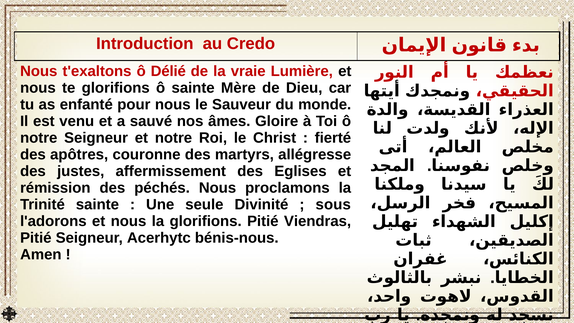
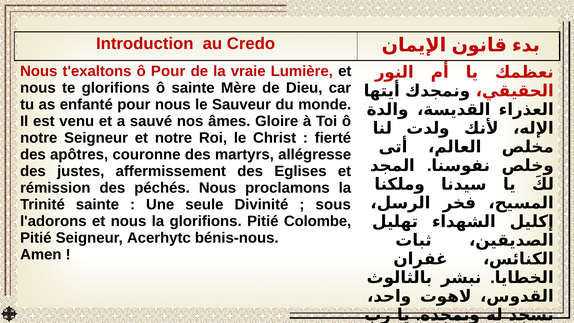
ô Délié: Délié -> Pour (168, 71)
Viendras: Viendras -> Colombe (318, 221)
